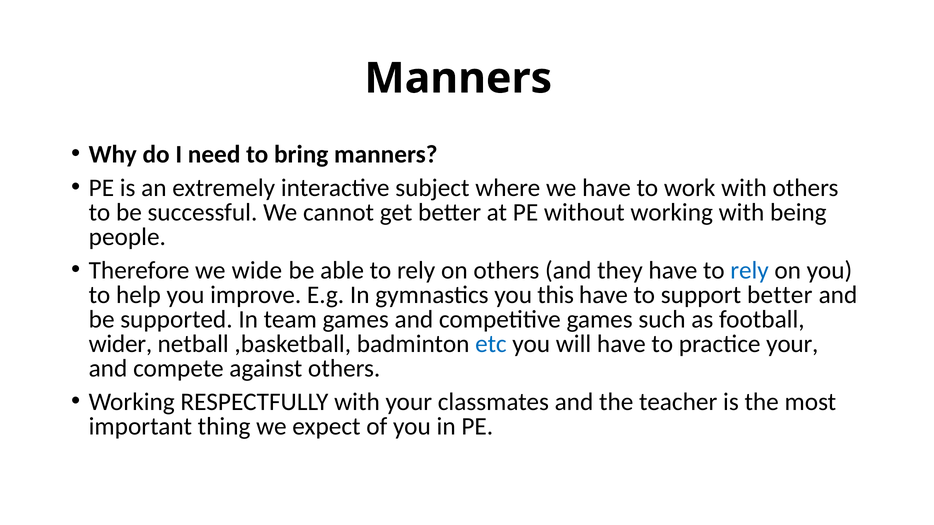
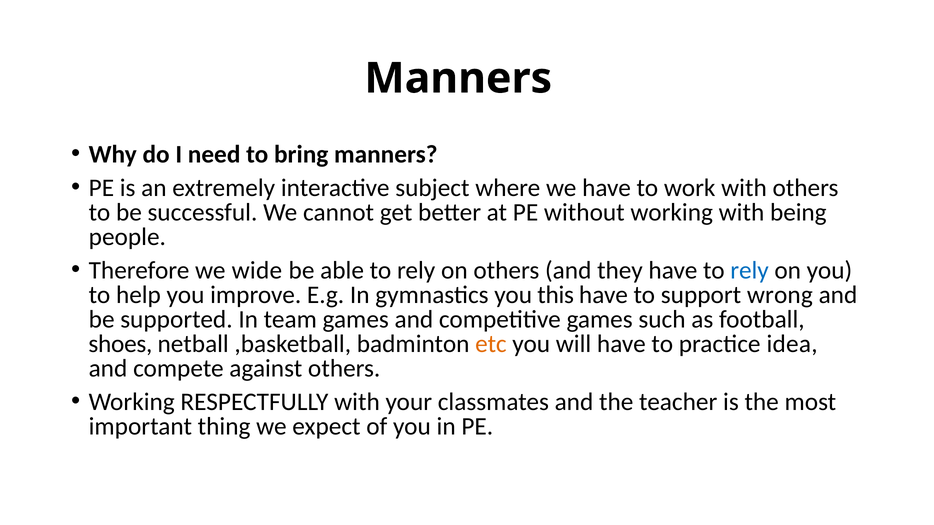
support better: better -> wrong (780, 295)
wider: wider -> shoes (120, 344)
etc colour: blue -> orange (491, 344)
practice your: your -> idea (792, 344)
